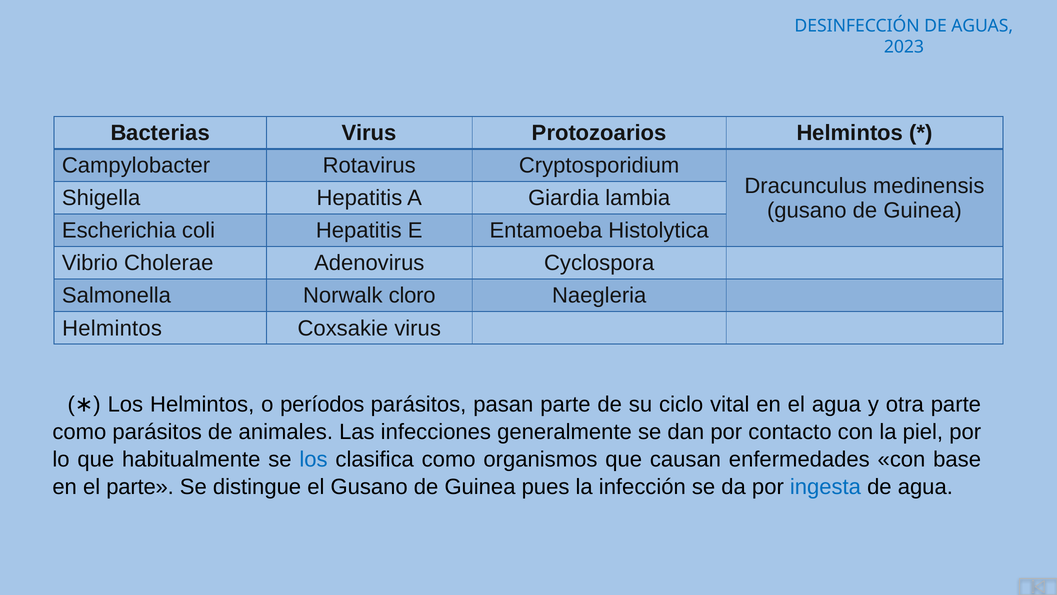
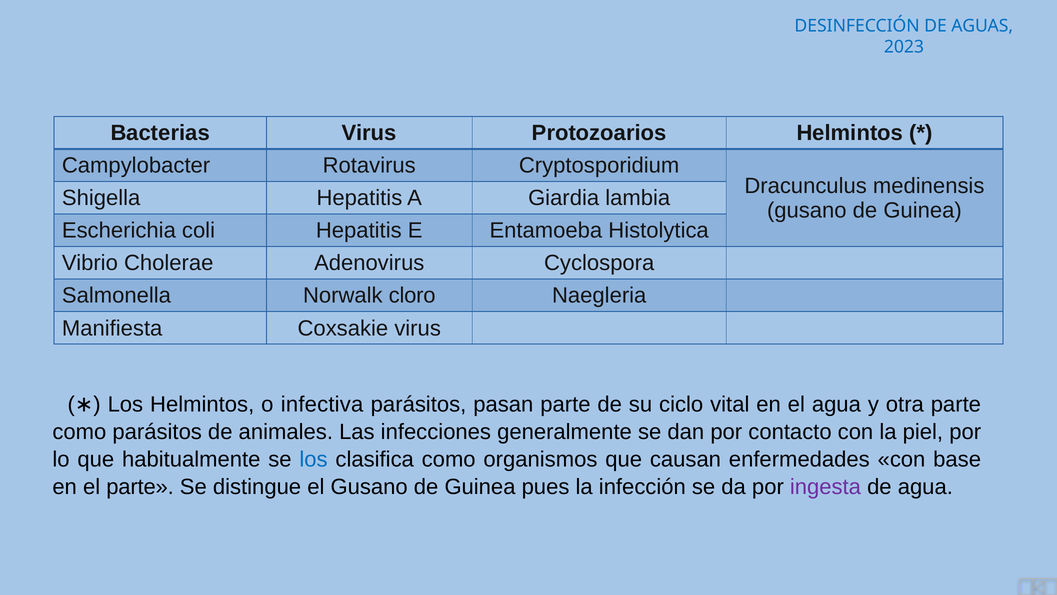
Helmintos: Helmintos -> Manifiesta (112, 328)
períodos: períodos -> infectiva (322, 404)
ingesta colour: blue -> purple (825, 487)
